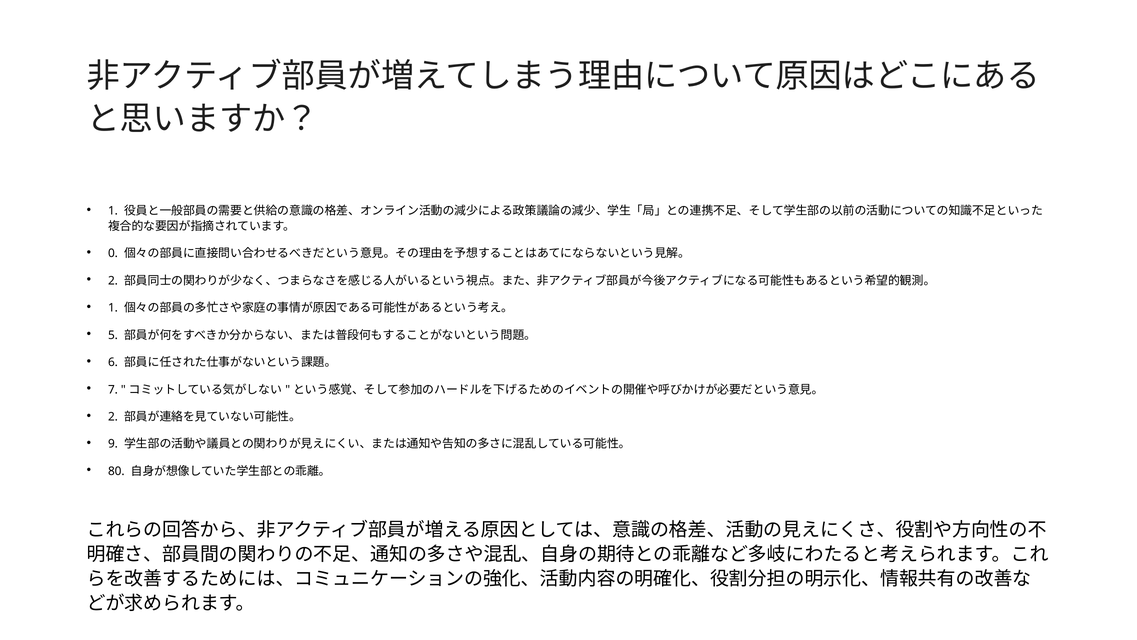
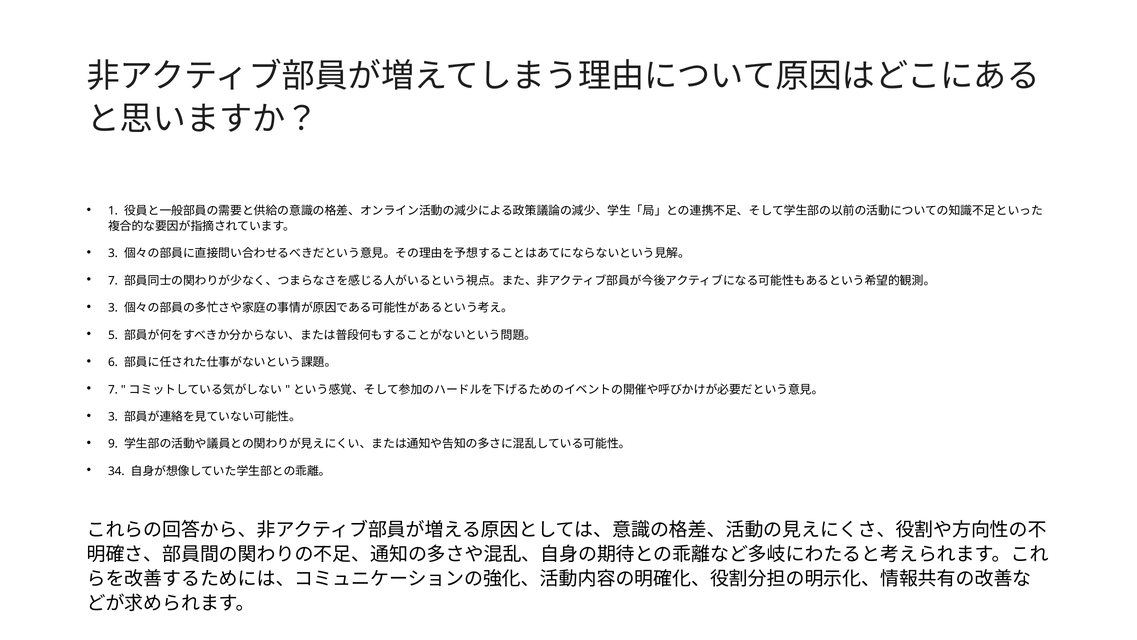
0: 0 -> 3 (113, 253)
2: 2 -> 7 (113, 281)
1: 1 -> 3 (113, 308)
2: 2 -> 3 (113, 417)
80: 80 -> 34 (116, 471)
